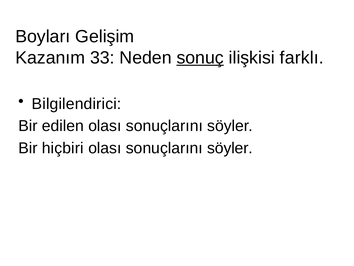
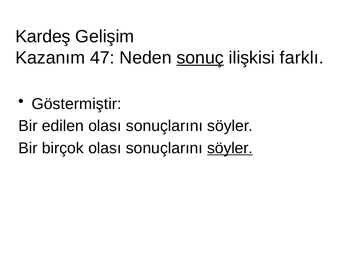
Boyları: Boyları -> Kardeş (43, 36)
33: 33 -> 47 (102, 58)
Bilgilendirici: Bilgilendirici -> Göstermiştir (77, 104)
hiçbiri: hiçbiri -> birçok (63, 148)
söyler underline: none -> present (230, 148)
